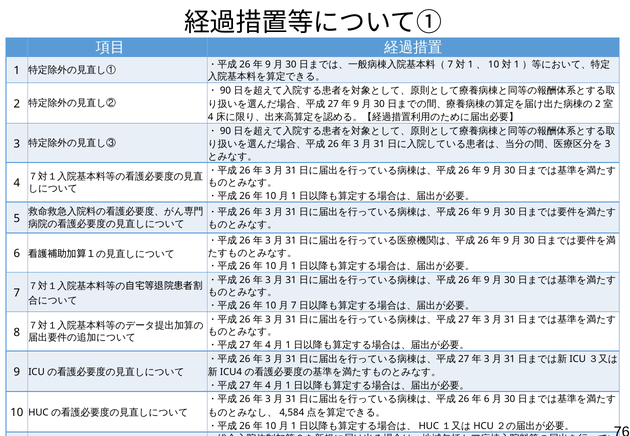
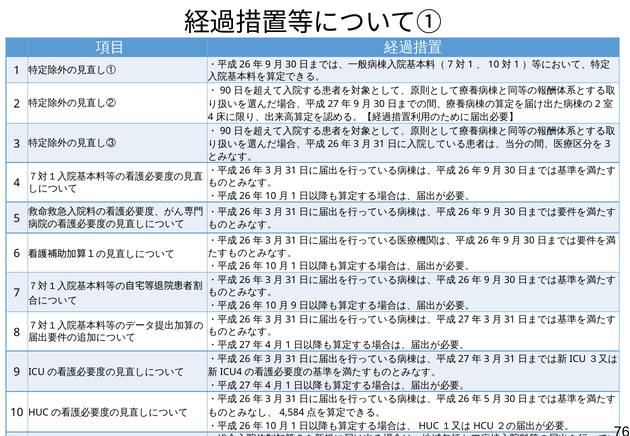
7: 7 -> 9 (294, 306)
6: 6 -> 5 (487, 399)
